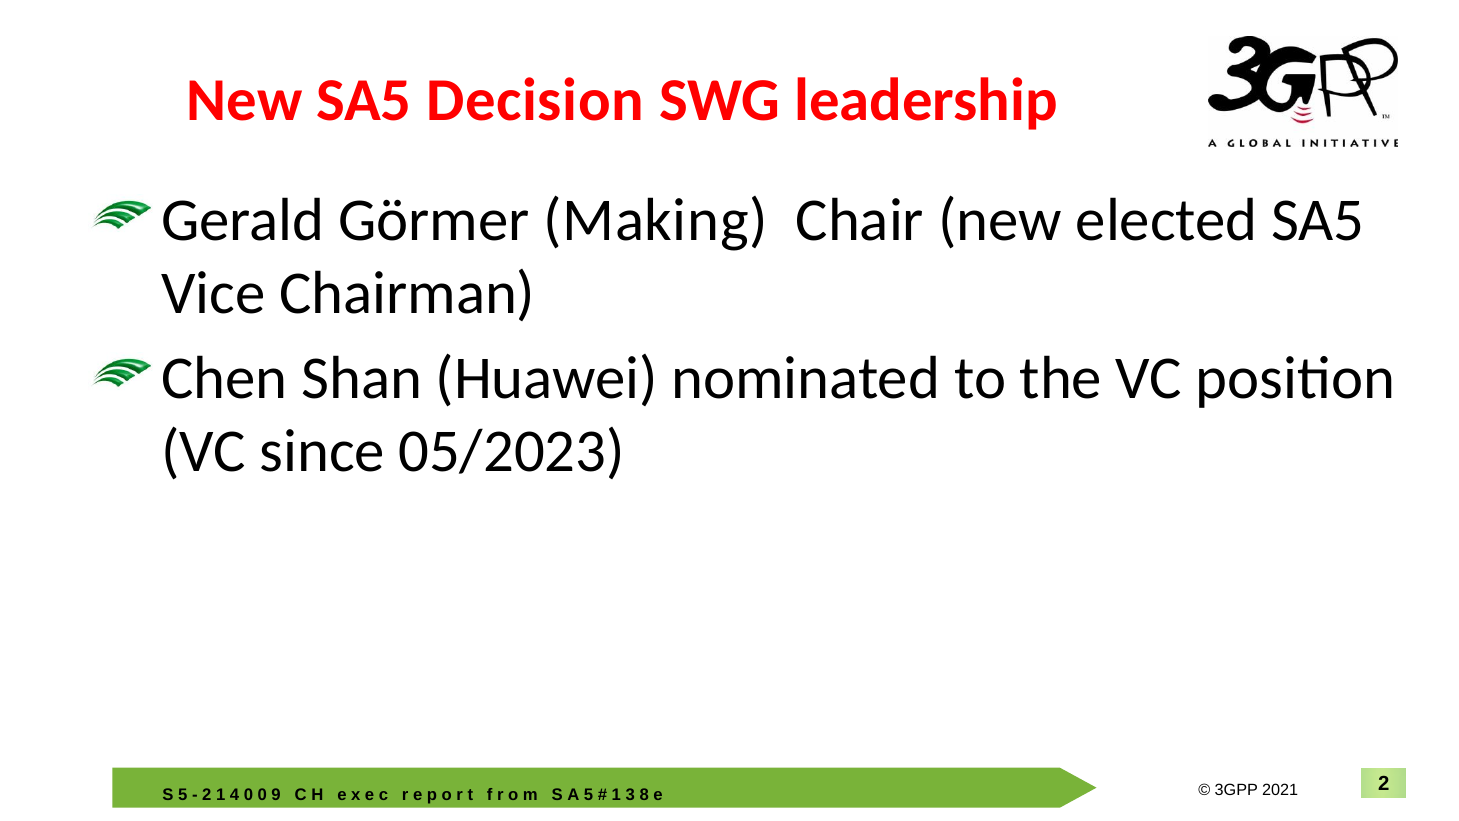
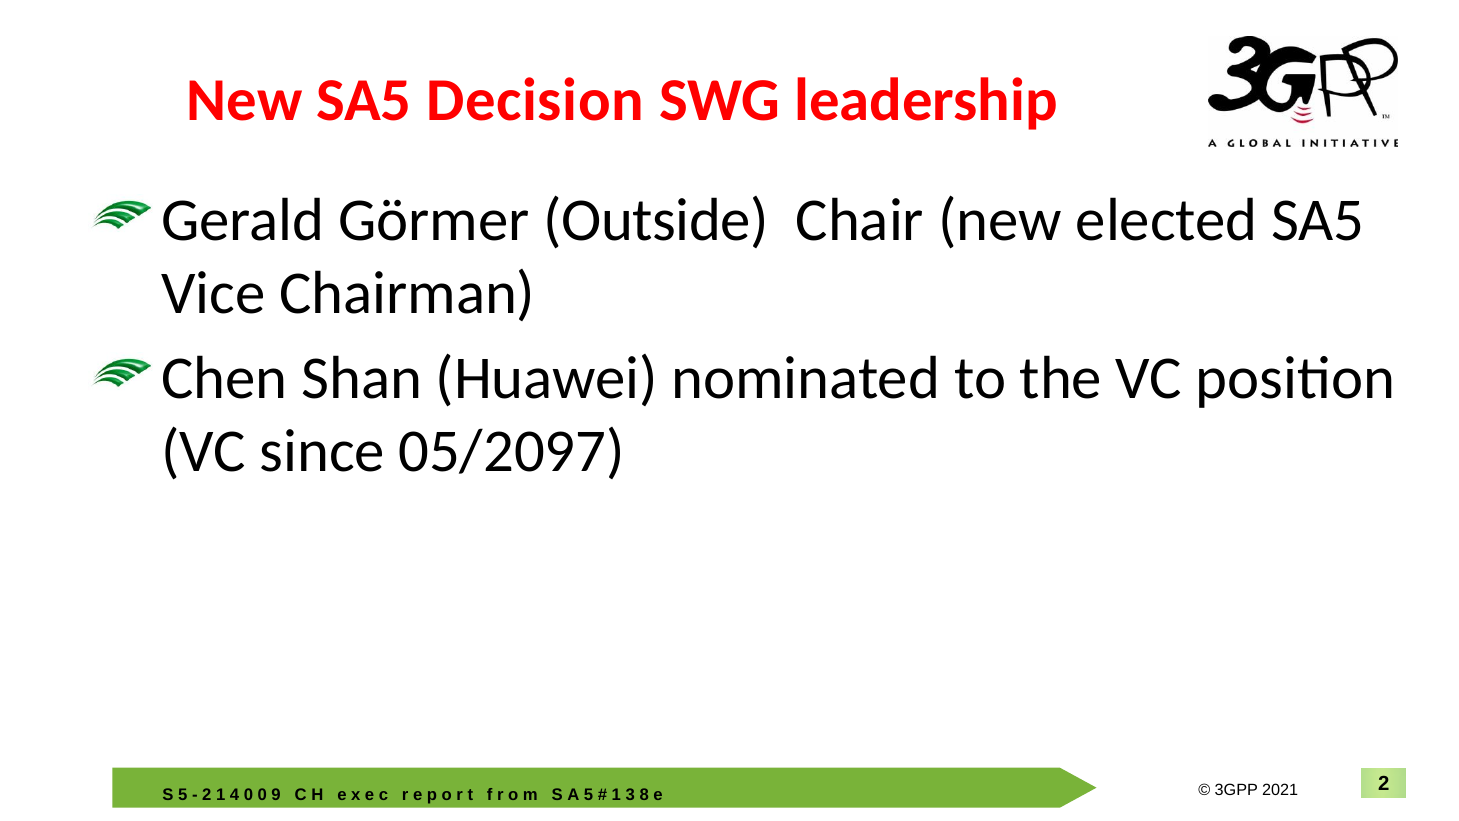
Making: Making -> Outside (656, 220)
05/2023: 05/2023 -> 05/2097 (512, 451)
